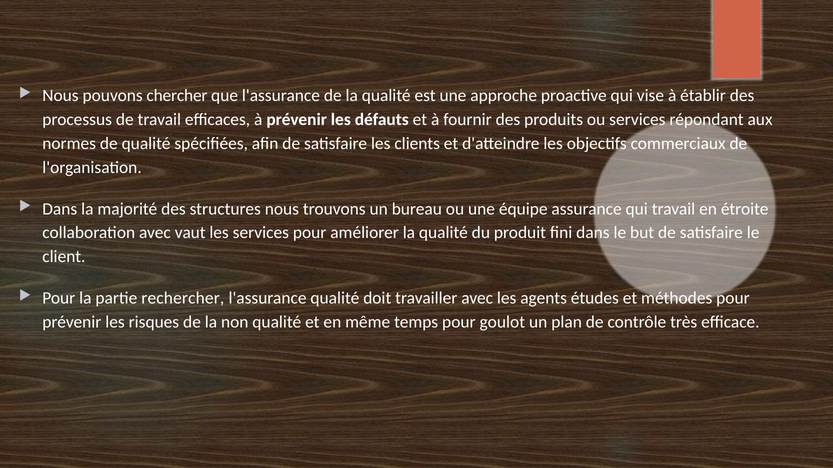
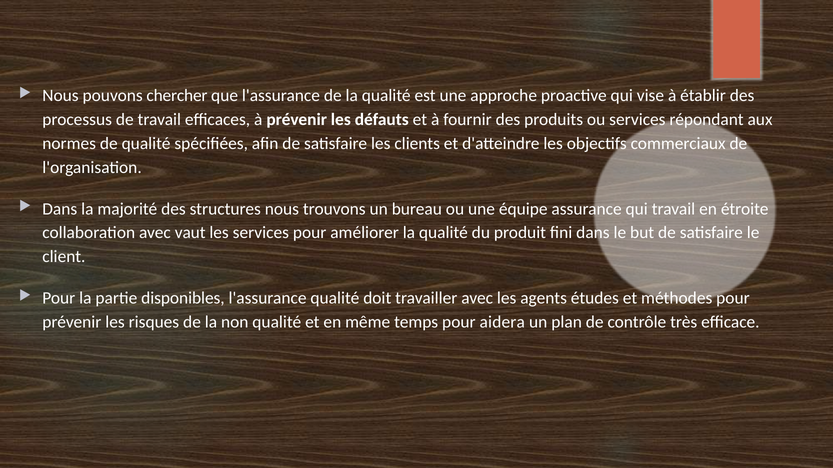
rechercher: rechercher -> disponibles (183, 298)
goulot: goulot -> aidera (502, 322)
